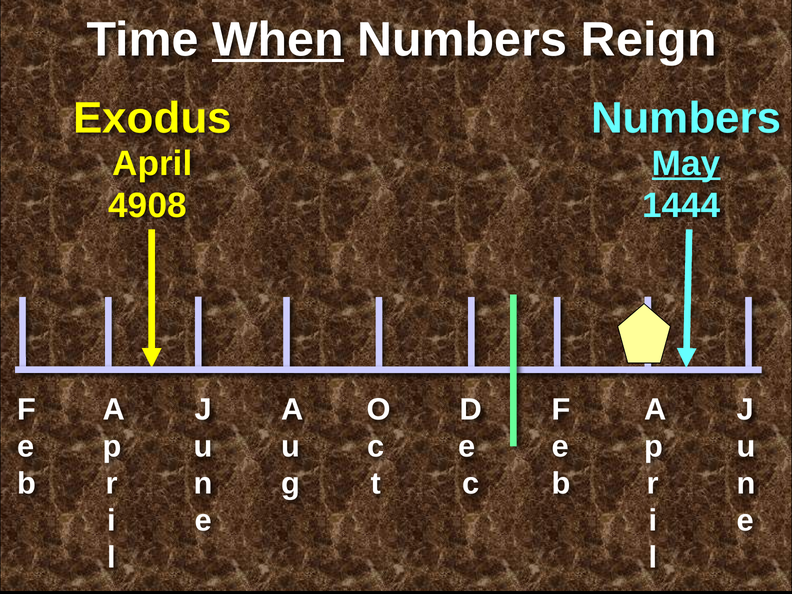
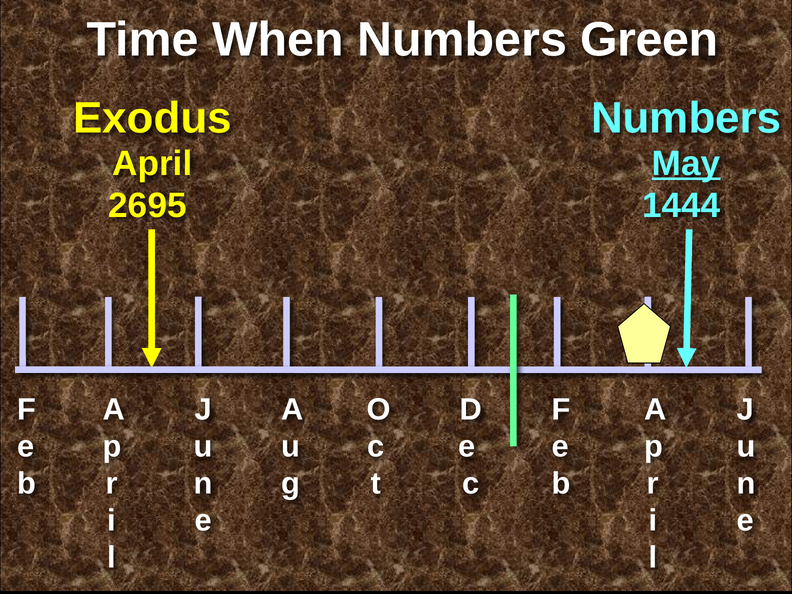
When underline: present -> none (278, 40)
Reign: Reign -> Green (649, 40)
4908: 4908 -> 2695 (148, 206)
